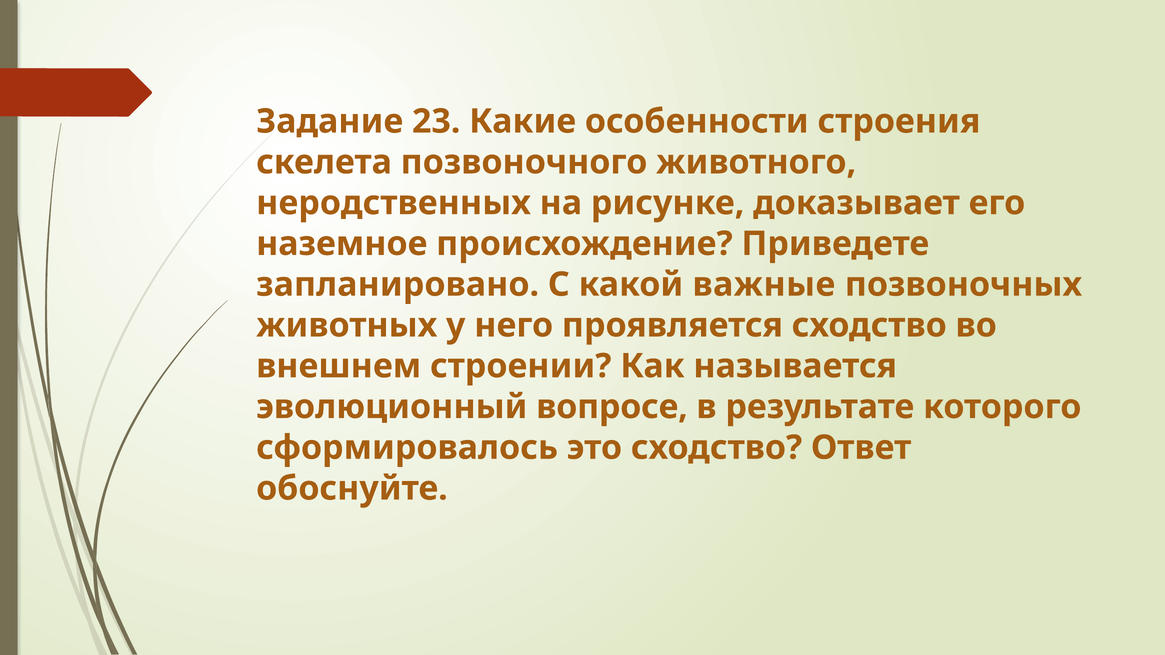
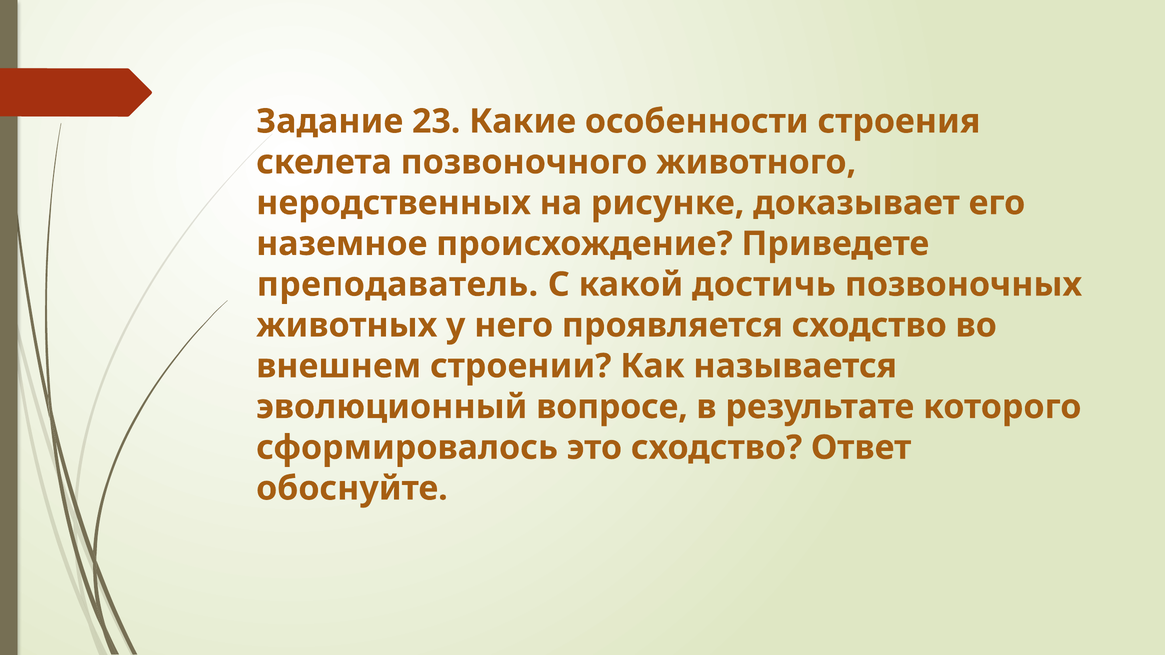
запланировано: запланировано -> преподаватель (397, 285)
важные: важные -> достичь (764, 285)
